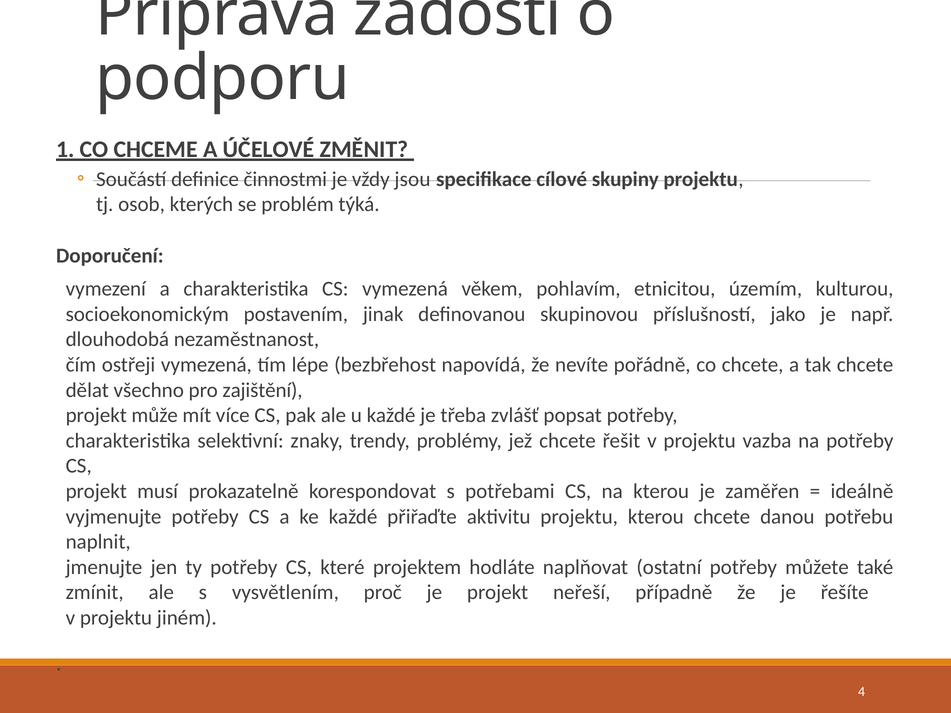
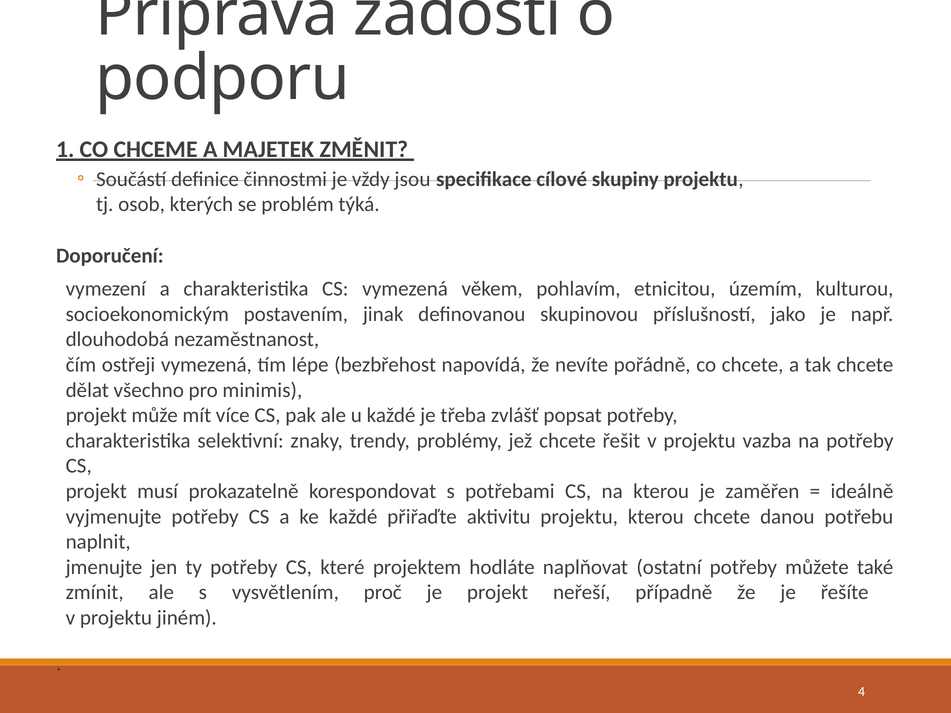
ÚČELOVÉ: ÚČELOVÉ -> MAJETEK (269, 149)
zajištění: zajištění -> minimis (262, 390)
